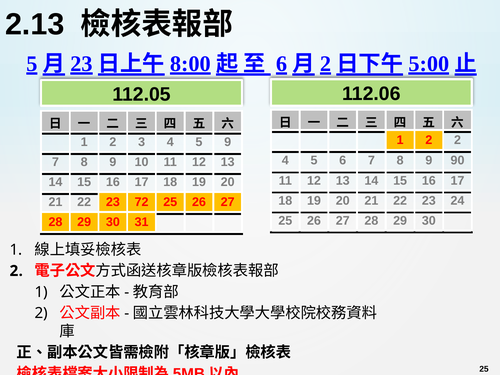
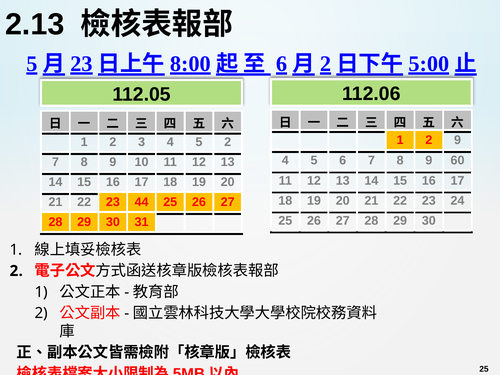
2 2: 2 -> 9 (458, 140)
5 9: 9 -> 2 (228, 142)
90: 90 -> 60 (458, 160)
72: 72 -> 44 (142, 202)
